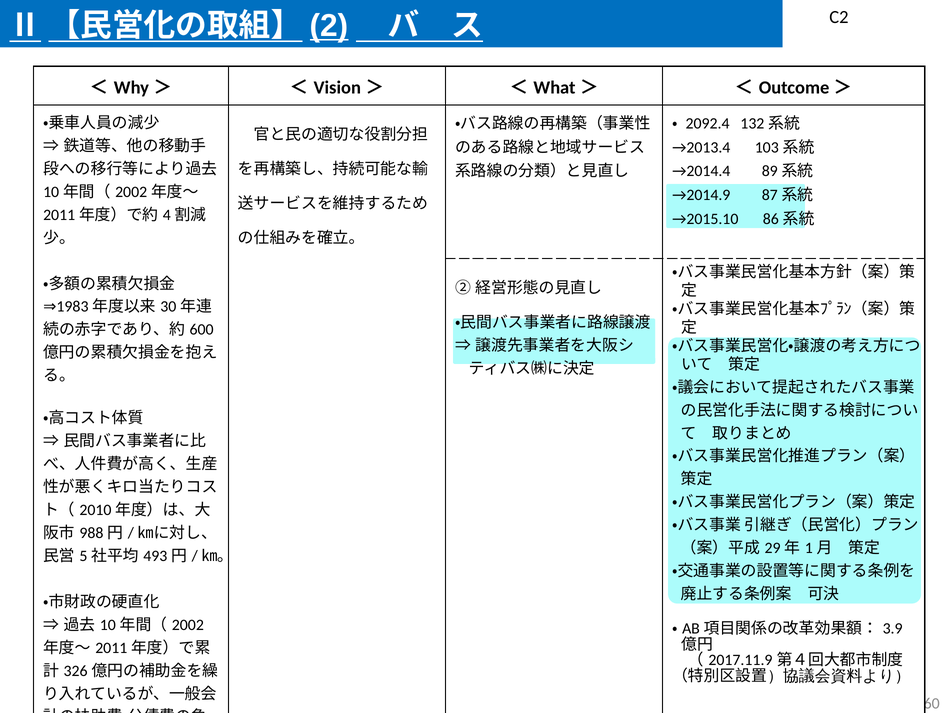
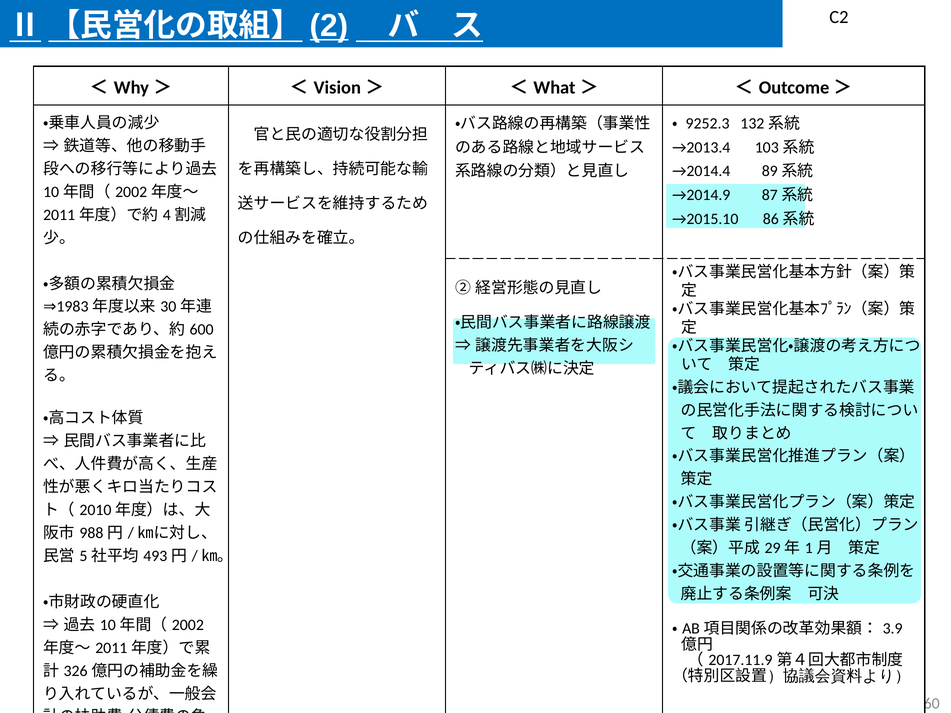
2092.4: 2092.4 -> 9252.3 (708, 124)
